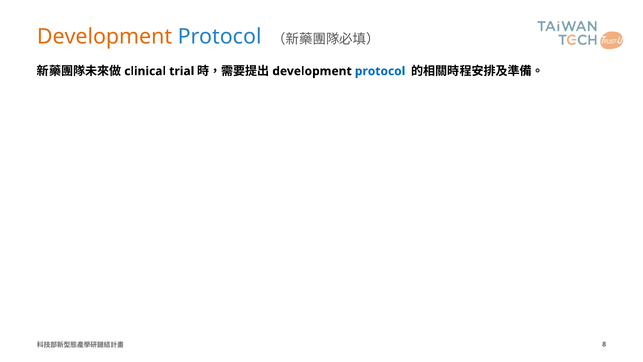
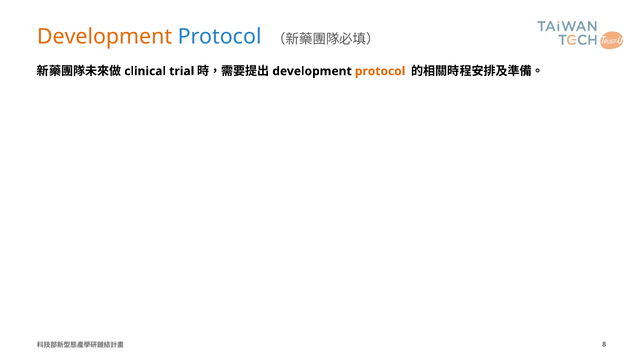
protocol colour: blue -> orange (380, 71)
